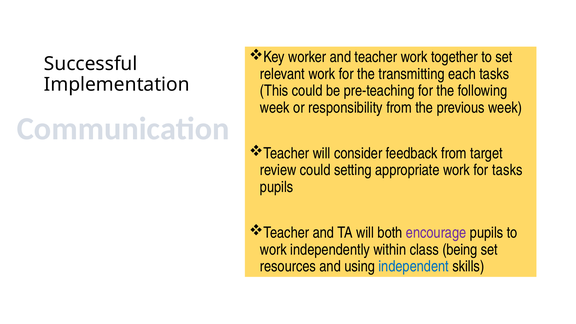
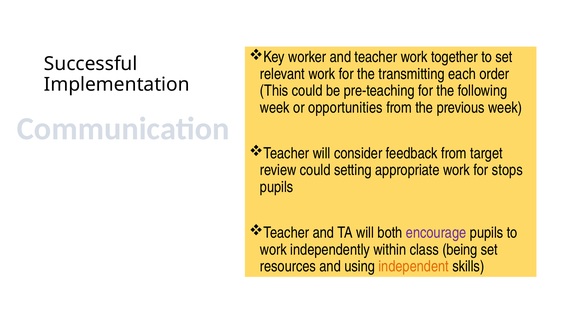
each tasks: tasks -> order (494, 74)
responsibility: responsibility -> opportunities (345, 108)
for tasks: tasks -> stops (507, 170)
independent colour: blue -> orange (414, 266)
